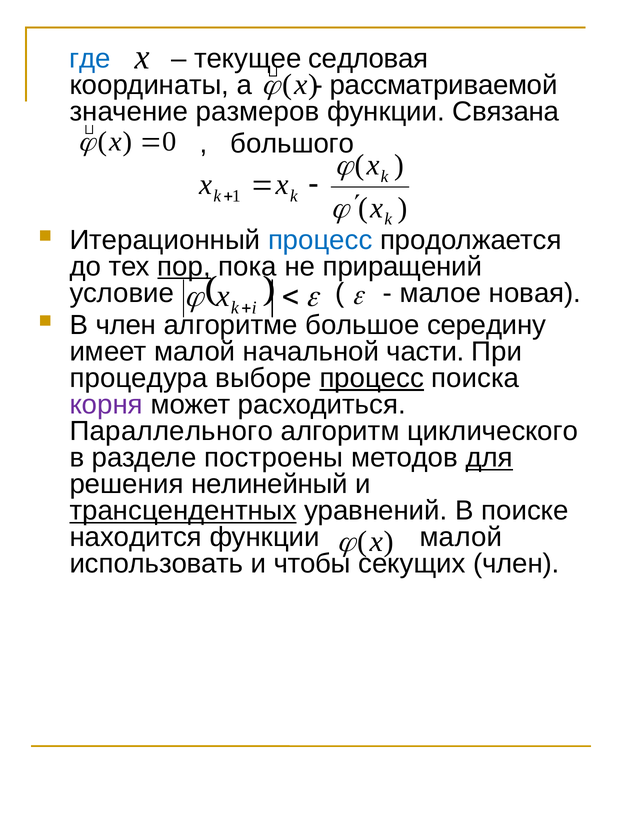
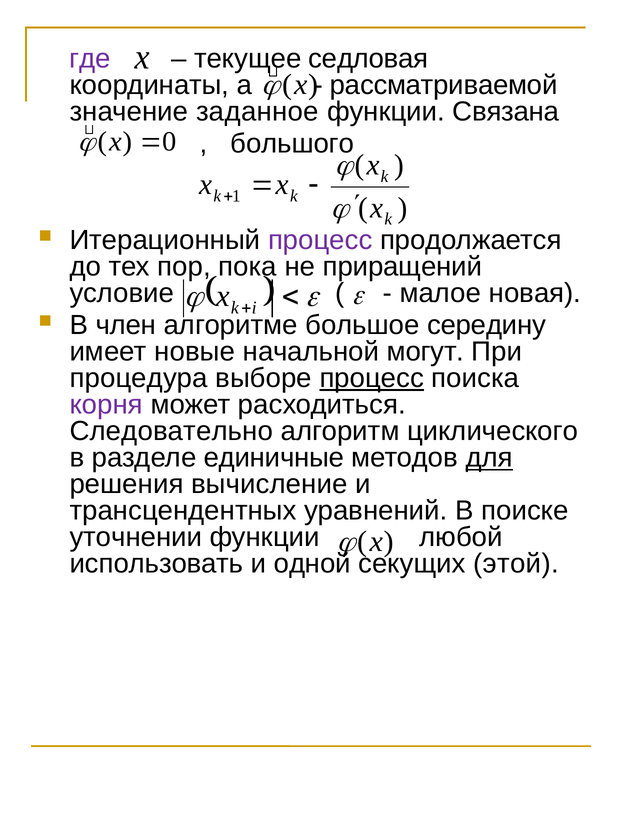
где colour: blue -> purple (90, 59)
размеров: размеров -> заданное (257, 112)
процесс colour: blue -> purple (320, 240)
пор underline: present -> none (184, 267)
имеет малой: малой -> новые (195, 352)
части: части -> могут (425, 352)
Параллельного: Параллельного -> Следовательно (171, 431)
построены: построены -> единичные (274, 458)
нелинейный: нелинейный -> вычисление (269, 484)
трансцендентных underline: present -> none (183, 511)
находится: находится -> уточнении (136, 538)
функции малой: малой -> любой (461, 538)
чтобы: чтобы -> одной (312, 564)
секущих член: член -> этой (516, 564)
